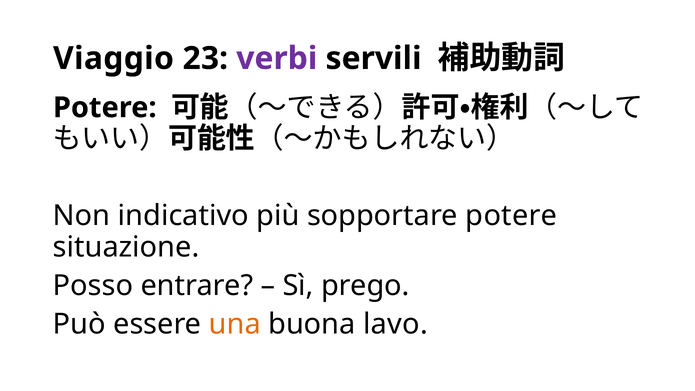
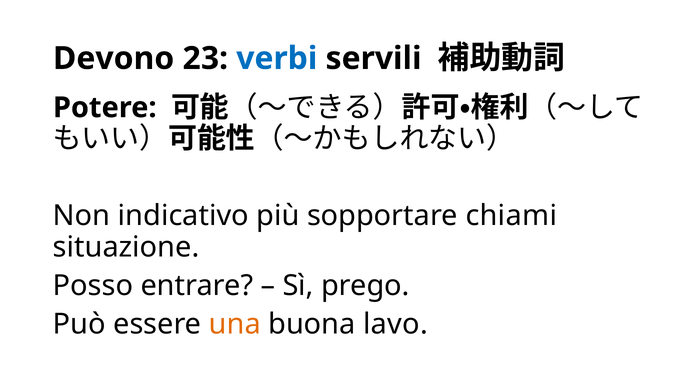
Viaggio: Viaggio -> Devono (114, 58)
verbi colour: purple -> blue (277, 58)
sopportare potere: potere -> chiami (511, 216)
